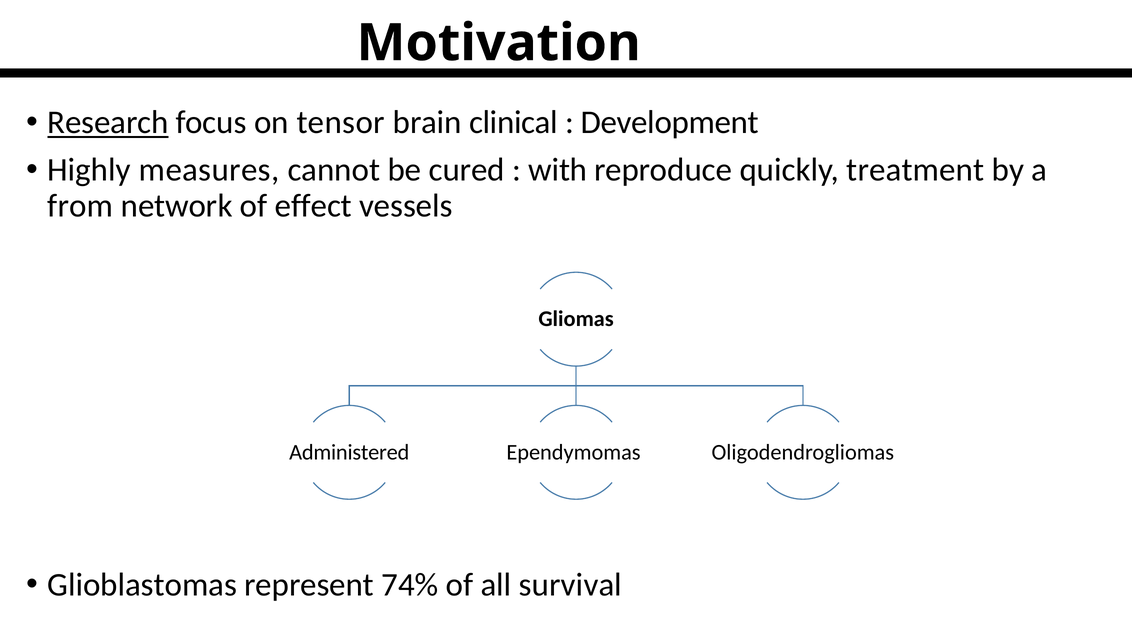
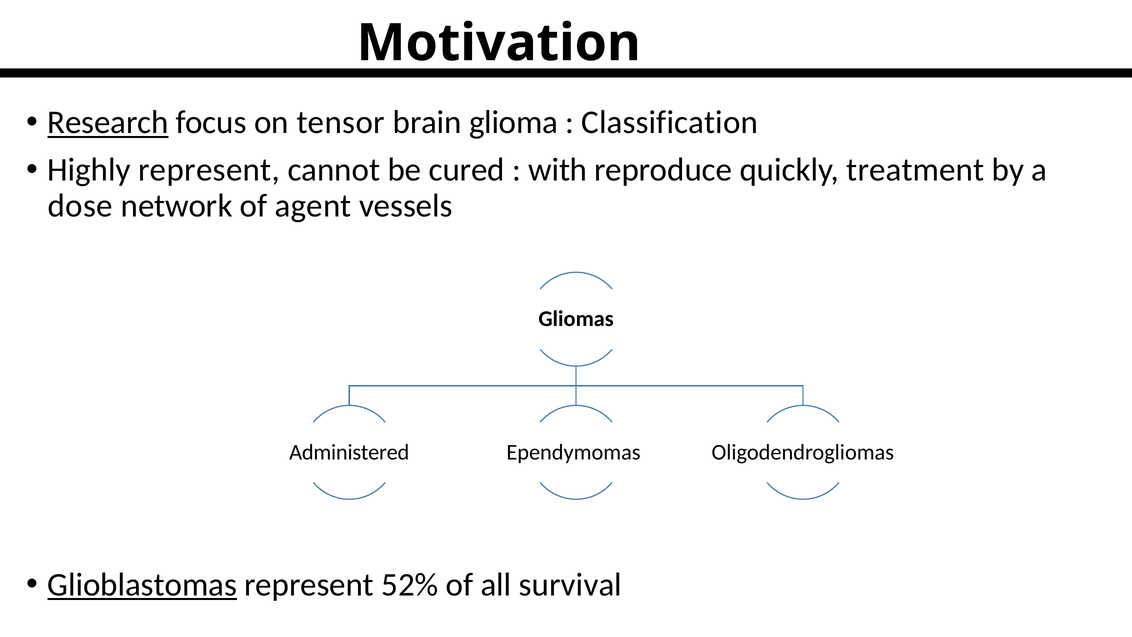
clinical: clinical -> glioma (514, 123)
Development: Development -> Classification (670, 123)
Highly measures: measures -> represent (209, 170)
from: from -> dose (80, 206)
effect: effect -> agent (313, 206)
Glioblastomas underline: none -> present (142, 584)
74%: 74% -> 52% (410, 584)
